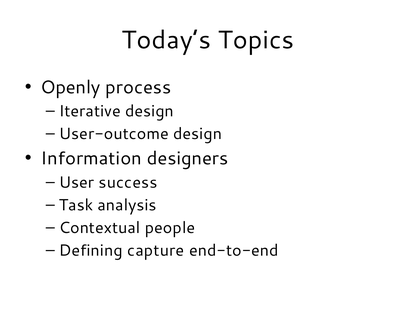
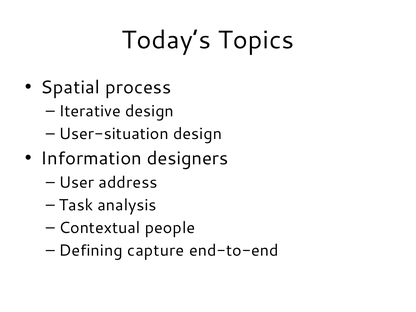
Openly: Openly -> Spatial (70, 87)
User-outcome: User-outcome -> User-situation (114, 134)
success: success -> address (128, 182)
